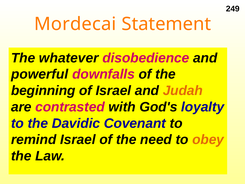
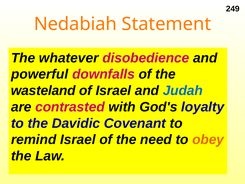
Mordecai: Mordecai -> Nedabiah (75, 24)
beginning: beginning -> wasteland (43, 90)
Judah colour: orange -> blue (183, 90)
